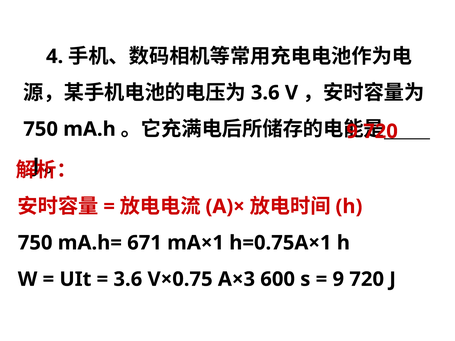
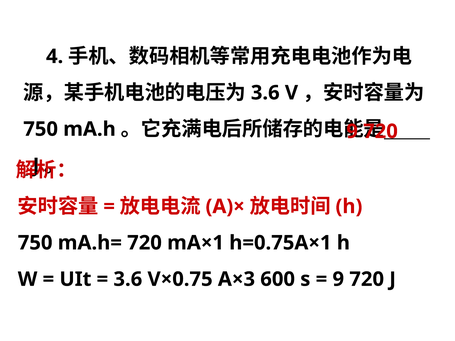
mA.h= 671: 671 -> 720 (145, 243)
